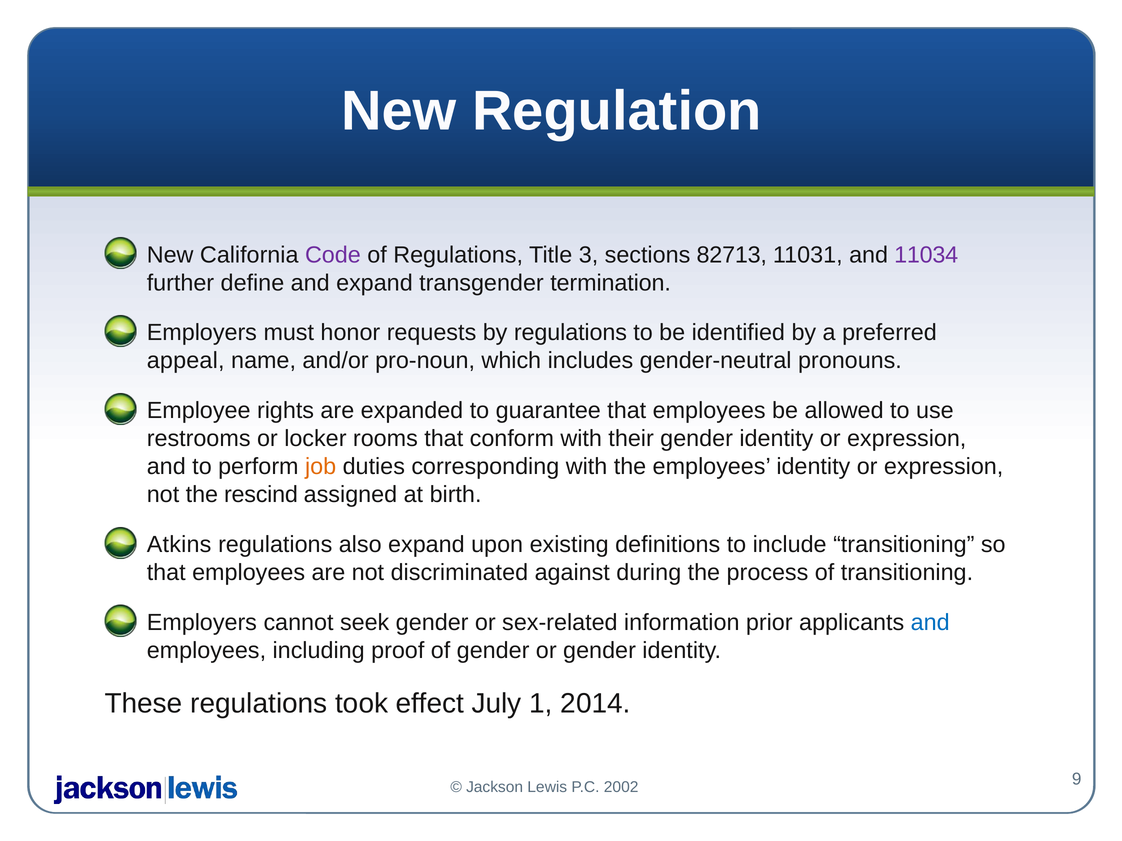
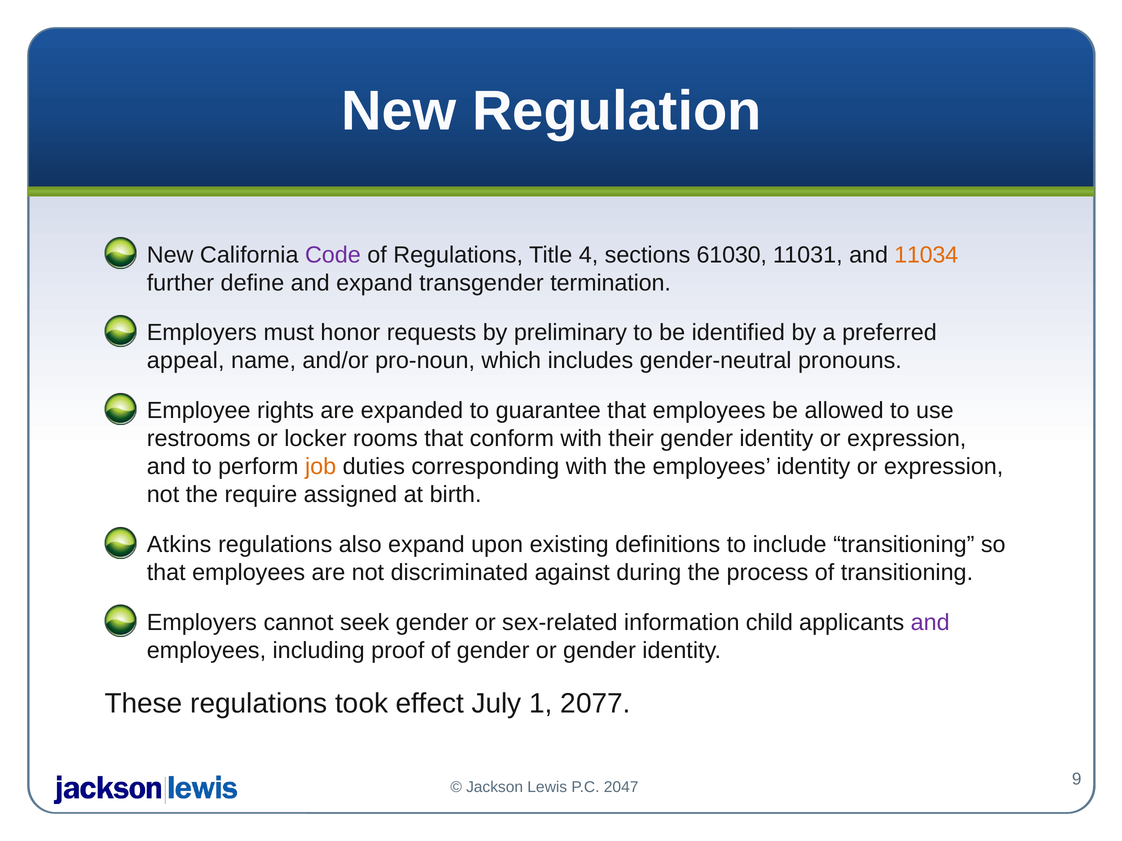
3: 3 -> 4 (588, 255)
82713: 82713 -> 61030 (732, 255)
11034 colour: purple -> orange (926, 255)
by regulations: regulations -> preliminary (570, 333)
rescind: rescind -> require (261, 495)
prior: prior -> child (769, 623)
and colour: blue -> purple (930, 623)
2014: 2014 -> 2077 (595, 704)
2002: 2002 -> 2047 (621, 788)
